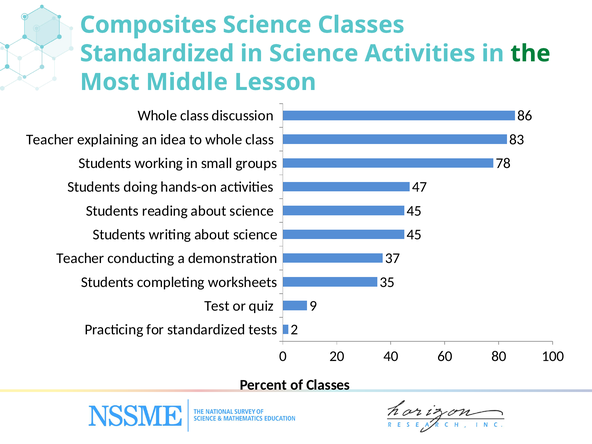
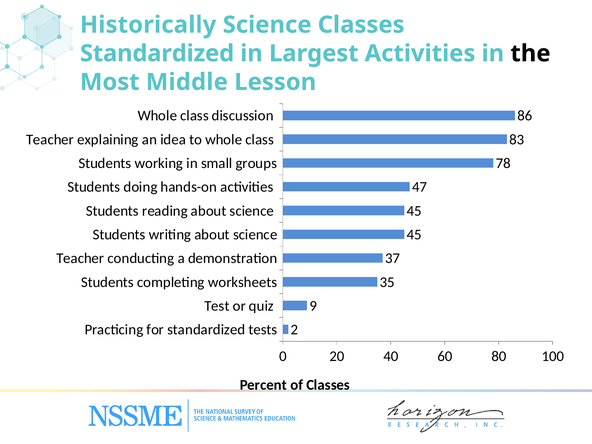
Composites: Composites -> Historically (148, 25)
in Science: Science -> Largest (314, 53)
the colour: green -> black (530, 53)
